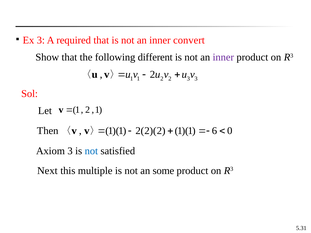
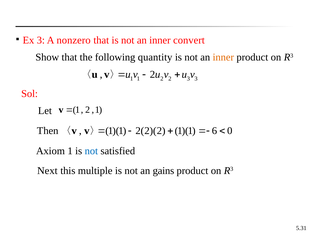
required: required -> nonzero (74, 40)
different: different -> quantity (155, 57)
inner colour: purple -> orange (223, 57)
Axiom 3: 3 -> 1 (70, 151)
some: some -> gains (163, 171)
